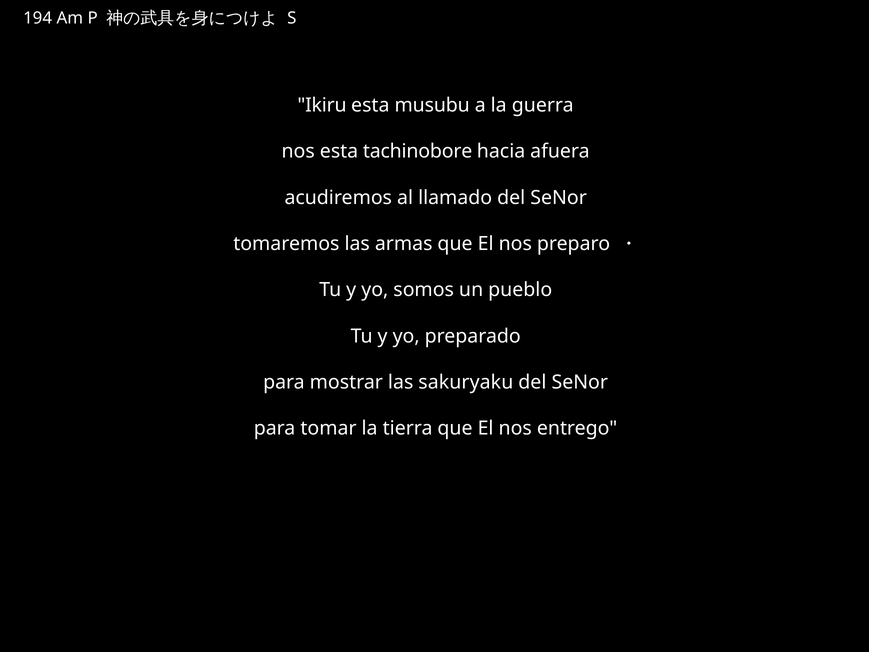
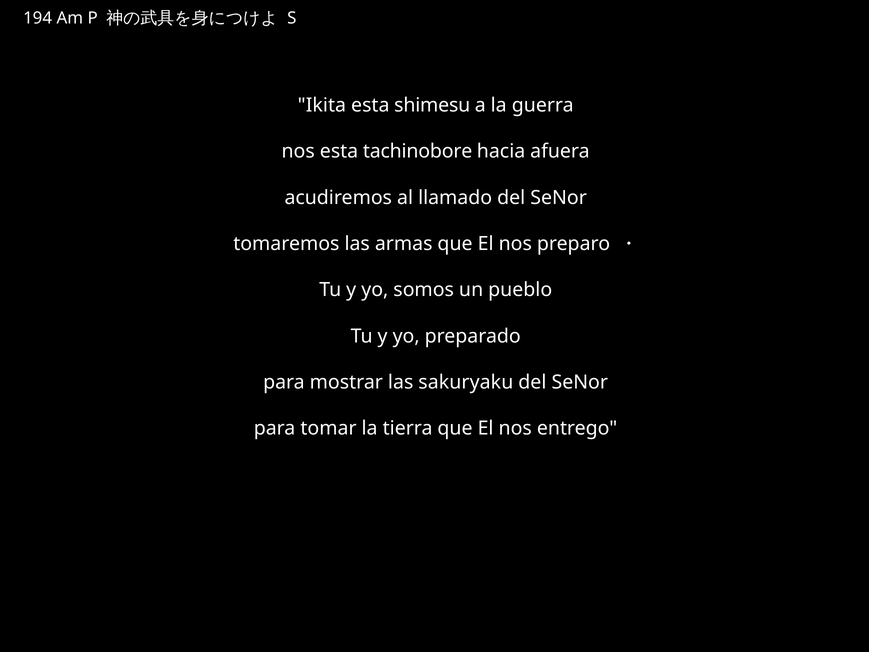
Ikiru: Ikiru -> Ikita (322, 105)
musubu: musubu -> shimesu (432, 105)
